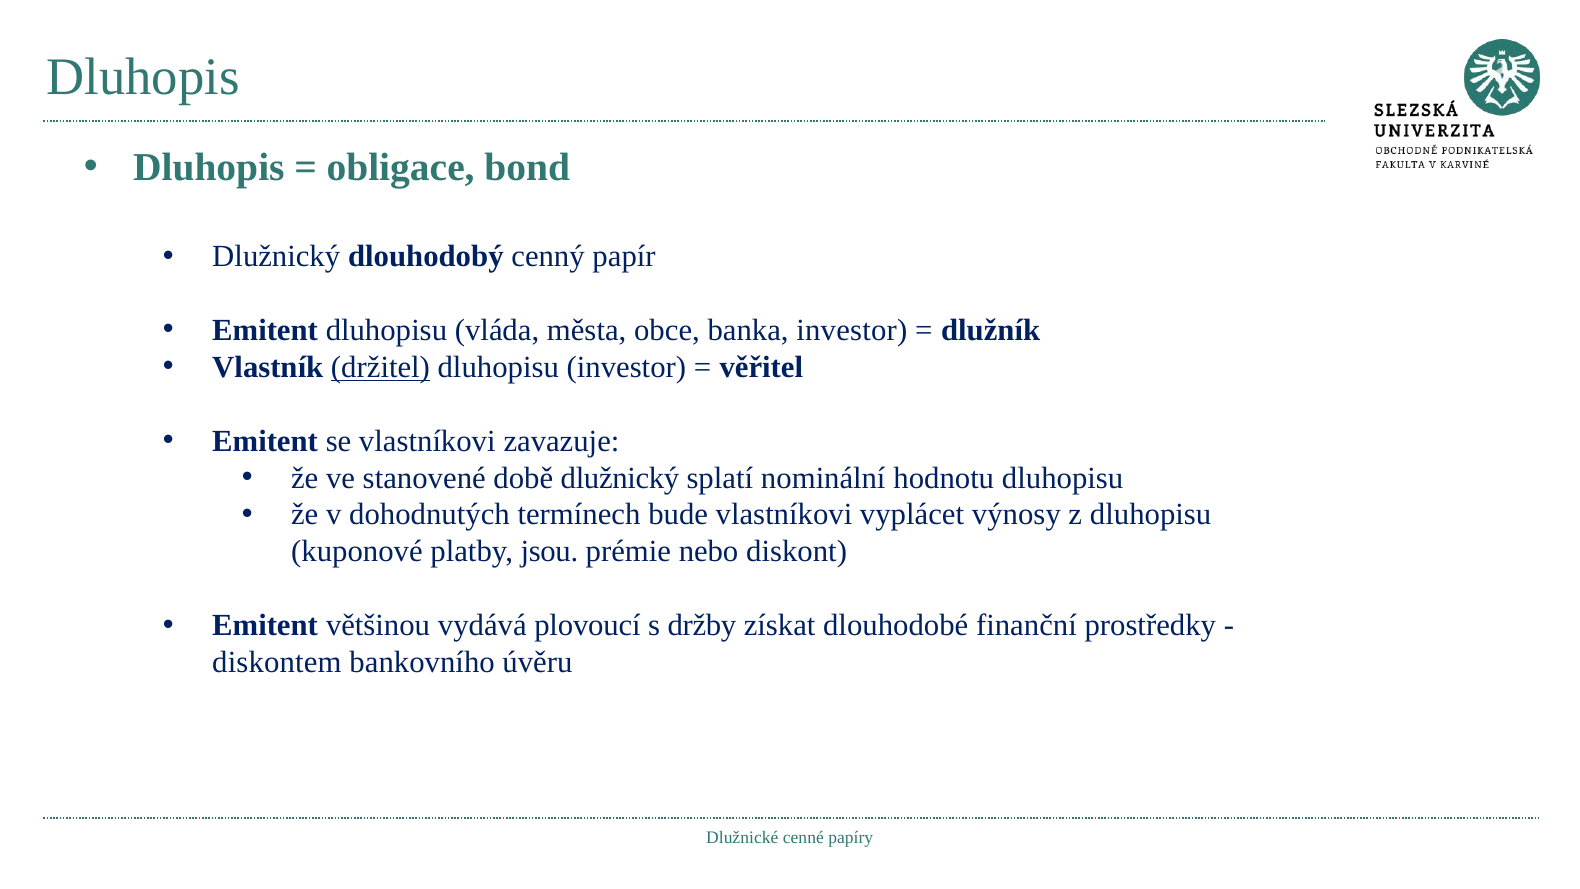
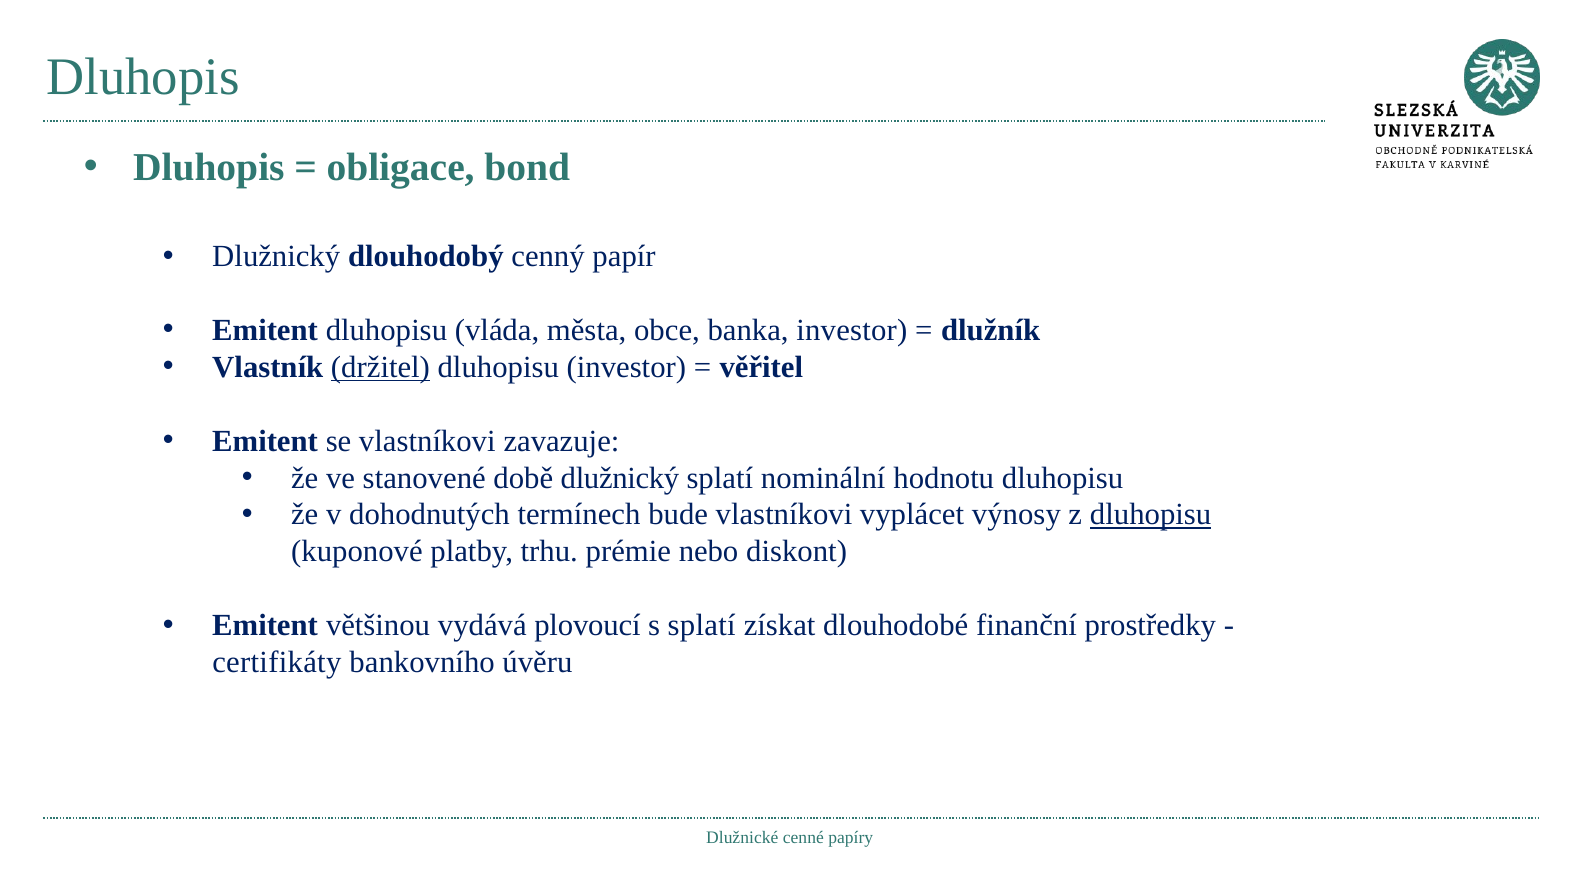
dluhopisu underline: none -> present (1151, 515)
jsou: jsou -> trhu (549, 552)
s držby: držby -> splatí (702, 625)
diskontem: diskontem -> certifikáty (277, 662)
